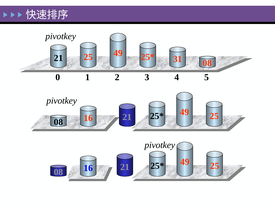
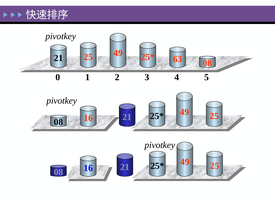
31: 31 -> 63 (178, 59)
